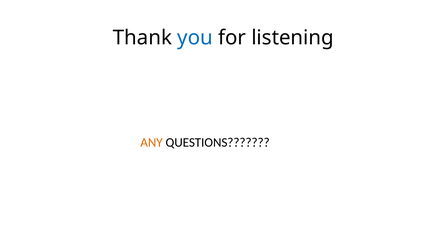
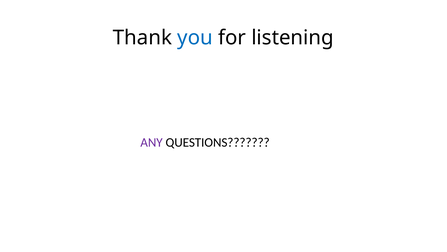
ANY colour: orange -> purple (152, 142)
